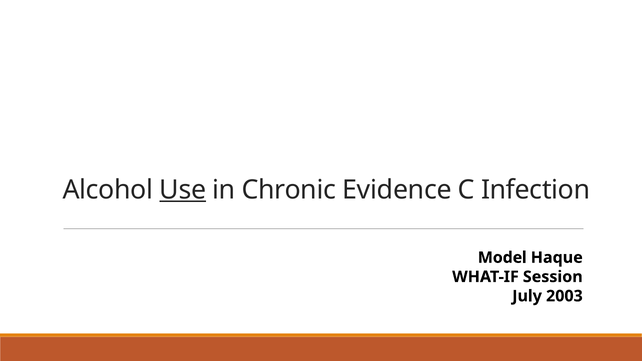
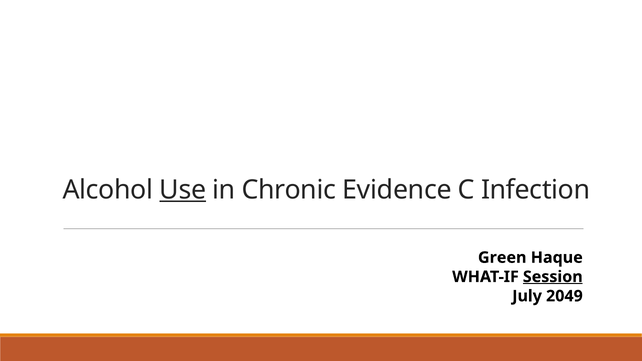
Model: Model -> Green (502, 258)
Session underline: none -> present (553, 277)
2003: 2003 -> 2049 (564, 296)
